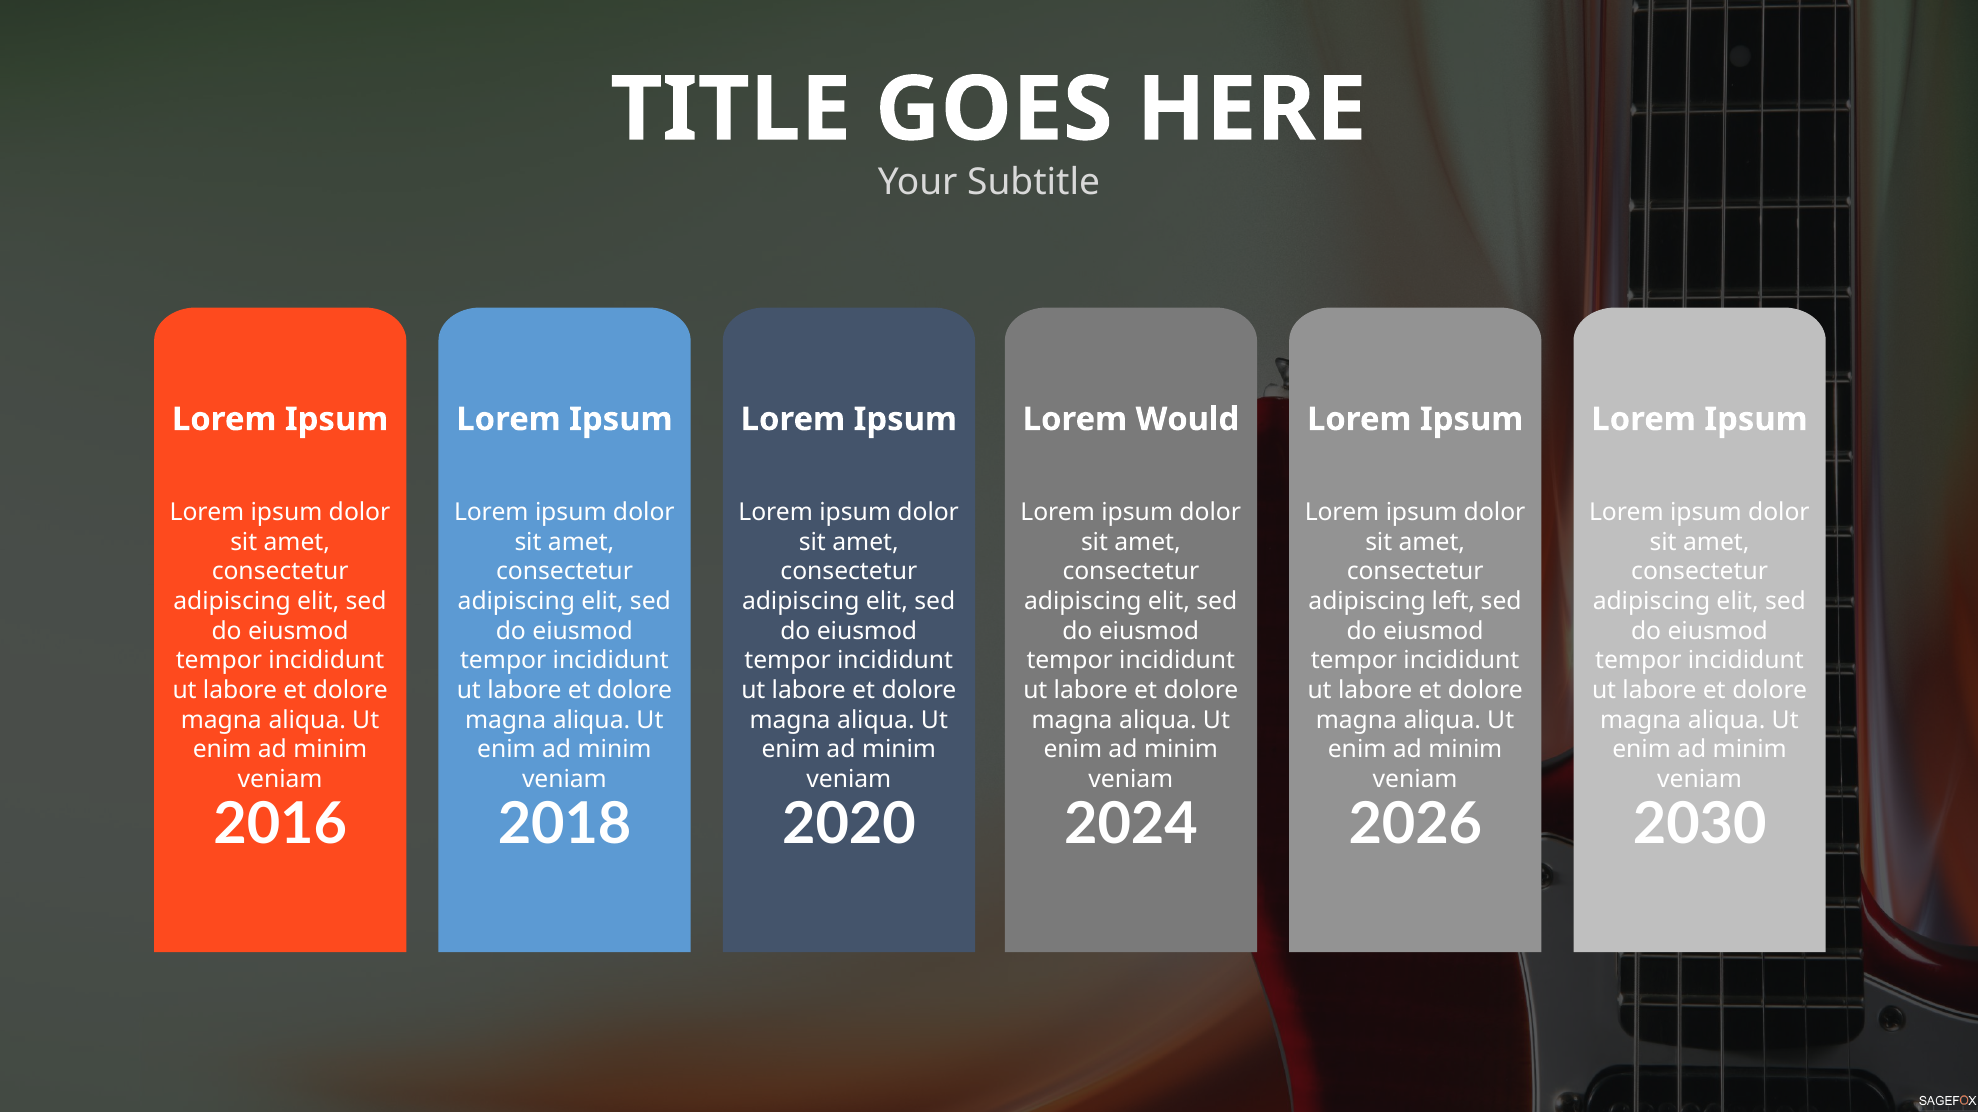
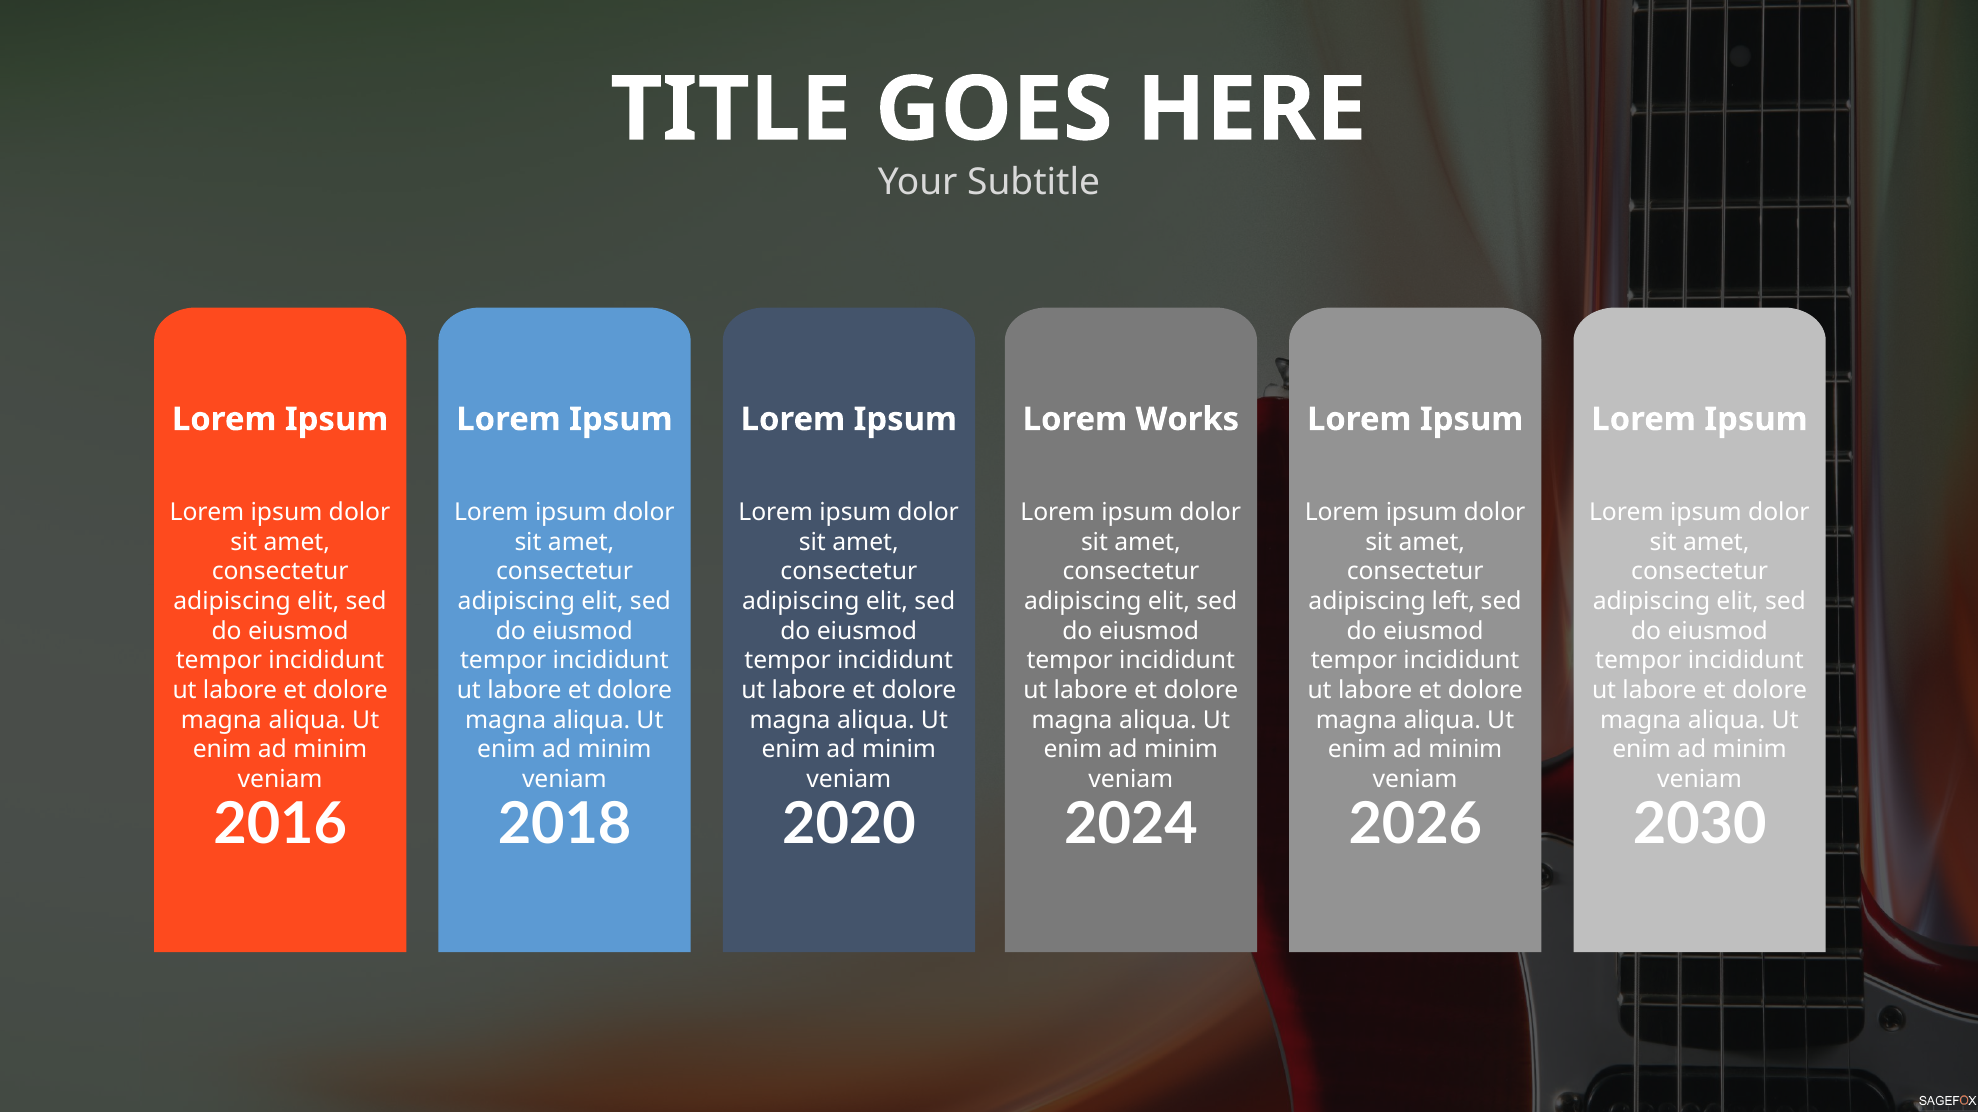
Would: Would -> Works (1187, 420)
